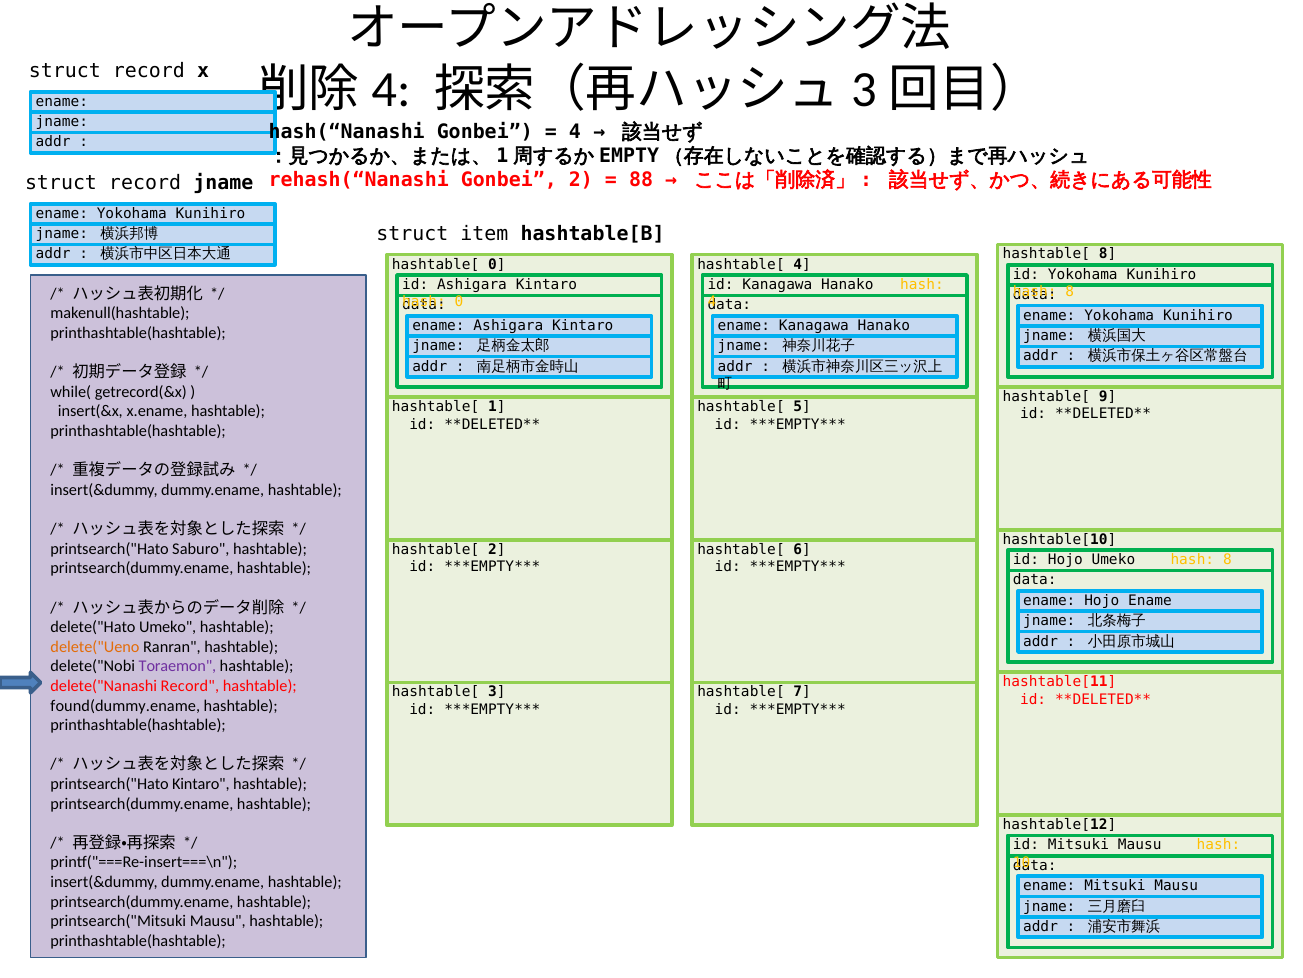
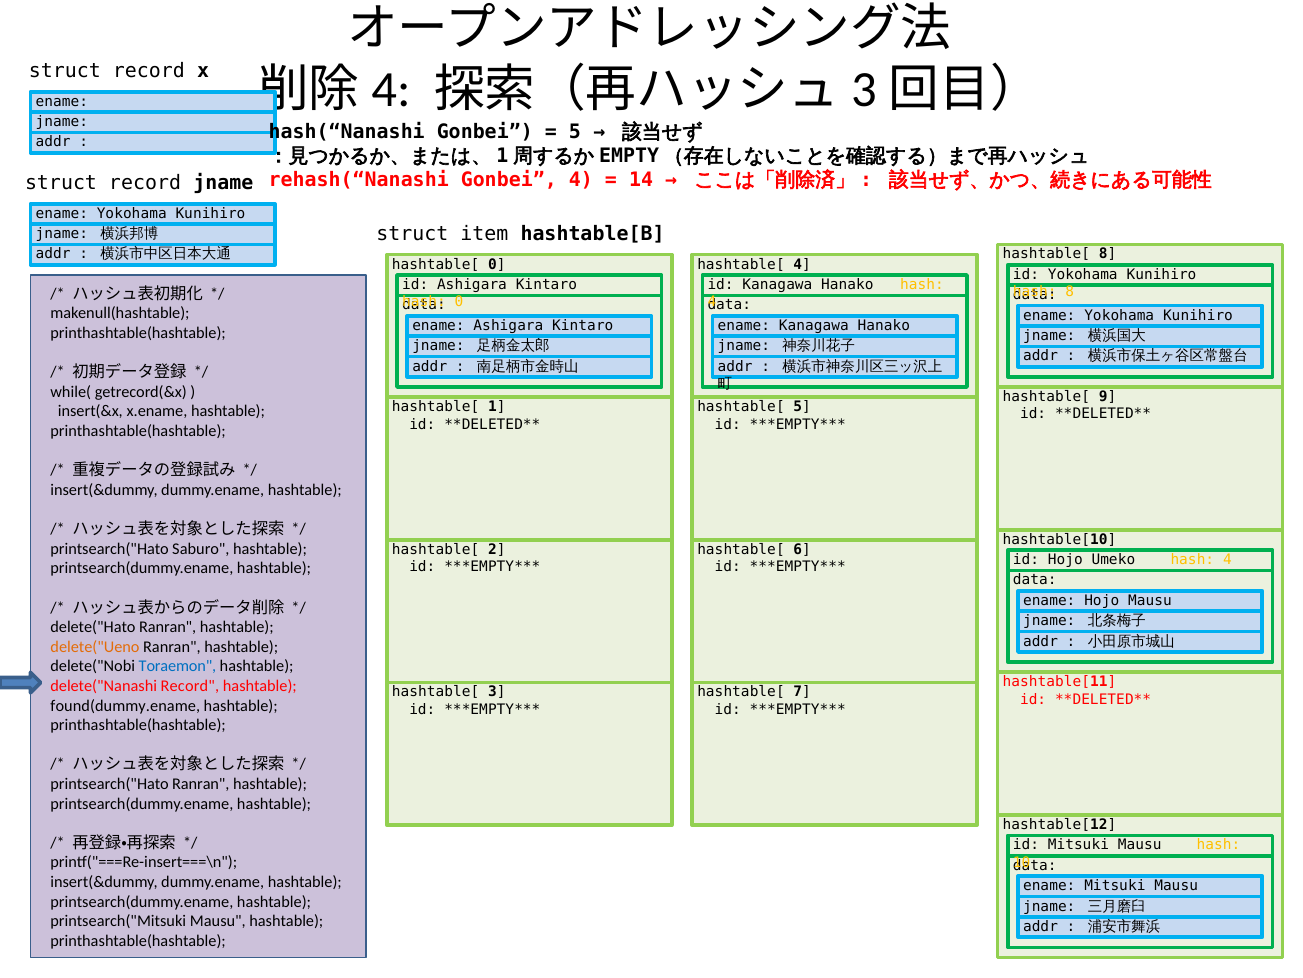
4: 4 -> 5 (575, 132)
Gonbei 2: 2 -> 4 (581, 179)
88: 88 -> 14 (641, 179)
8: 8 -> 4 (1227, 559)
Hojo Ename: Ename -> Mausu (1150, 600)
delete("Hato Umeko: Umeko -> Ranran (168, 627)
Toraemon colour: purple -> blue (177, 666)
printsearch("Hato Kintaro: Kintaro -> Ranran (201, 784)
